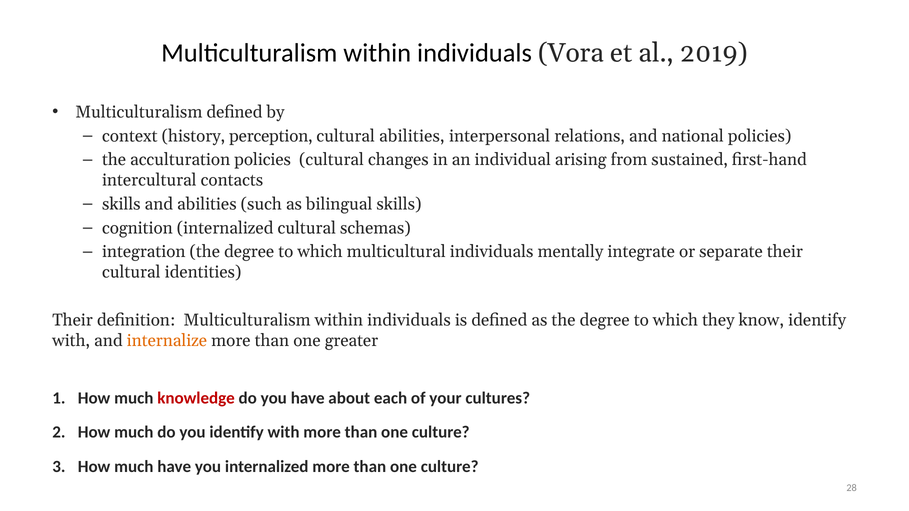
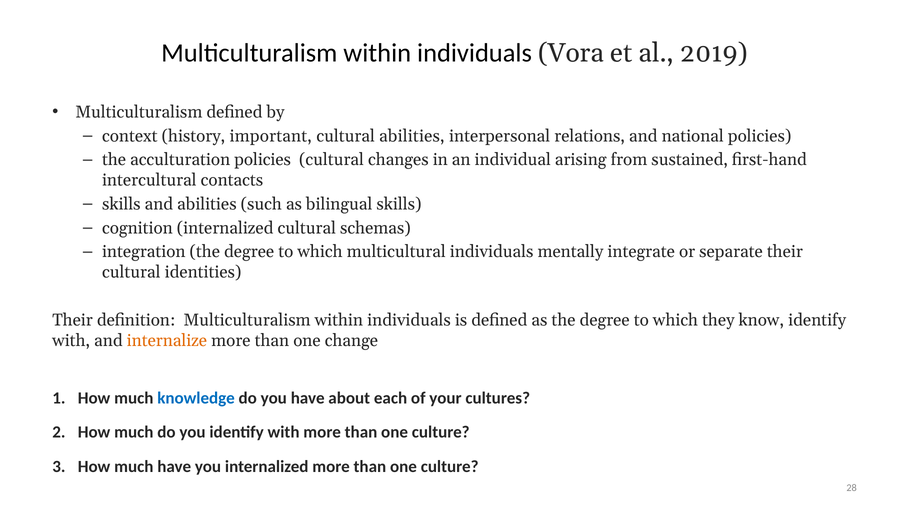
perception: perception -> important (271, 136)
greater: greater -> change (351, 341)
knowledge colour: red -> blue (196, 399)
